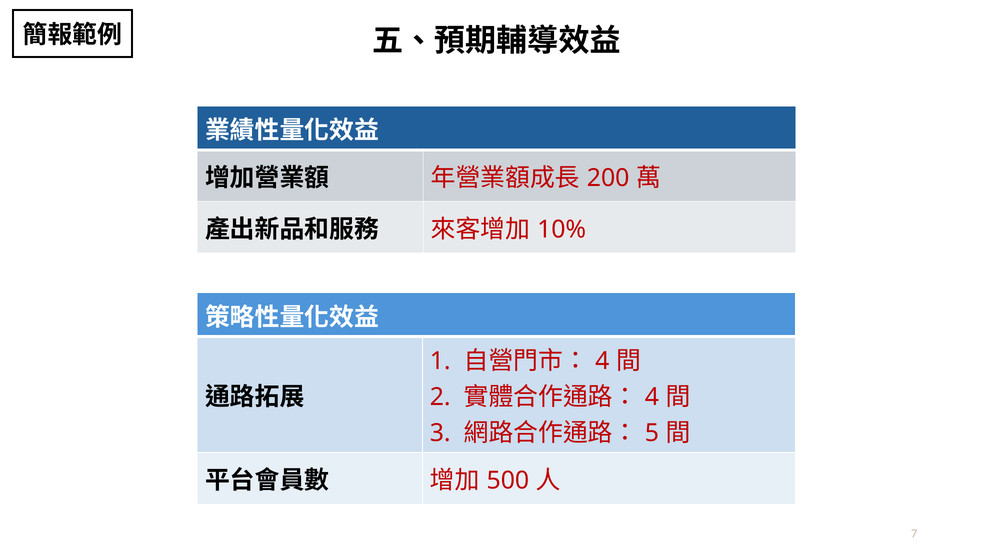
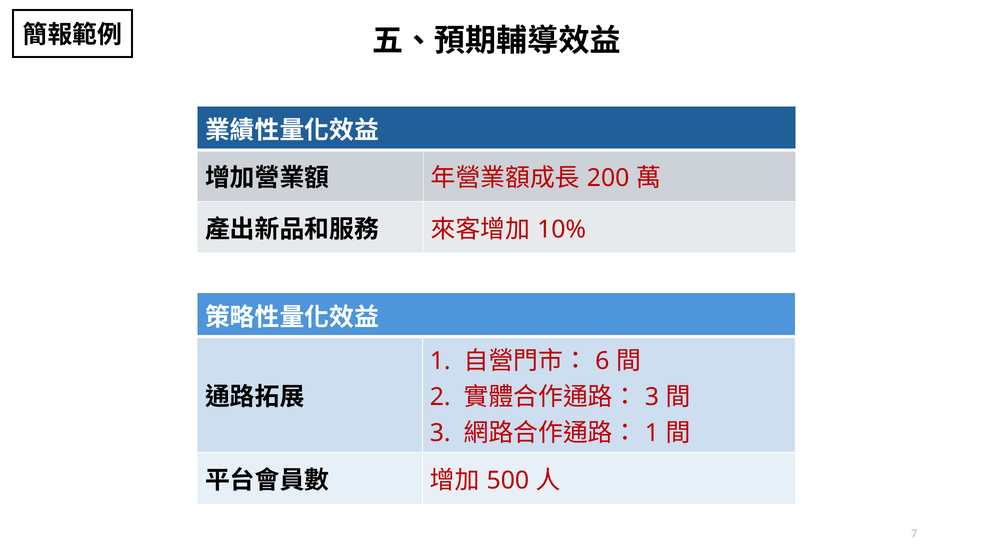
4: 4 -> 6 (602, 361)
4: 4 -> 3 (652, 397)
5: 5 -> 1 (652, 433)
